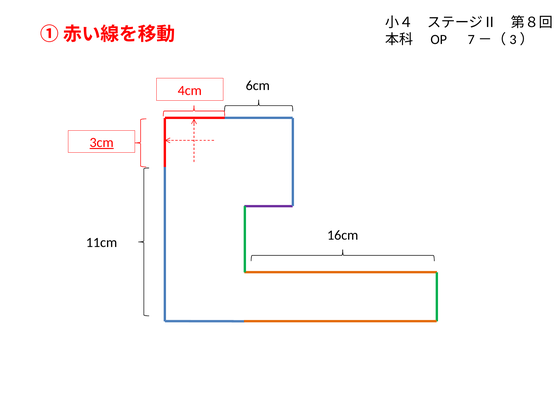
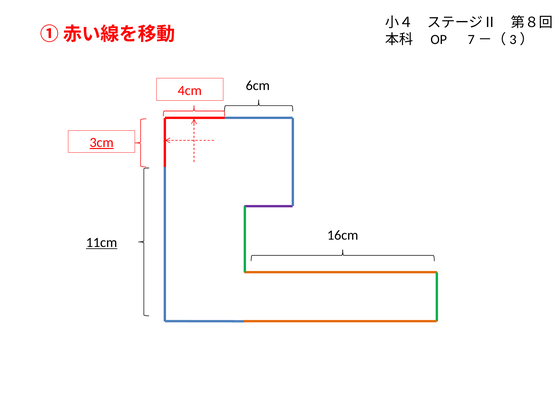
11cm underline: none -> present (102, 243)
